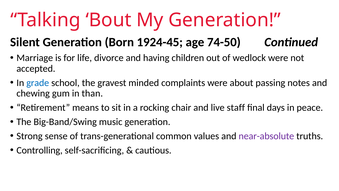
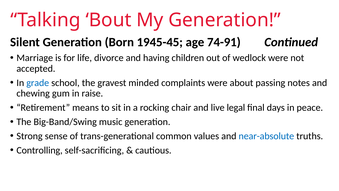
1924-45: 1924-45 -> 1945-45 (160, 42)
74-50: 74-50 -> 74-91 (224, 42)
than: than -> raise (92, 93)
staff: staff -> legal (236, 107)
near-absolute colour: purple -> blue (266, 136)
